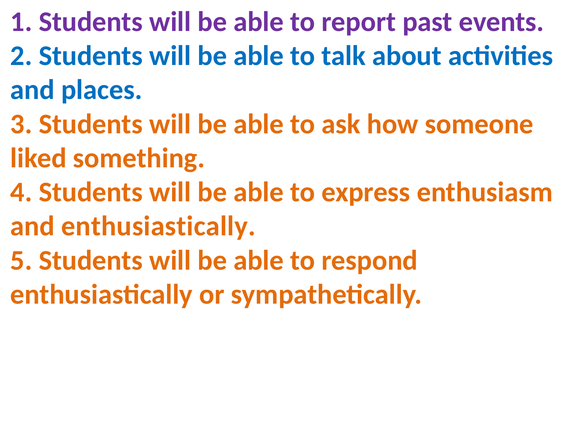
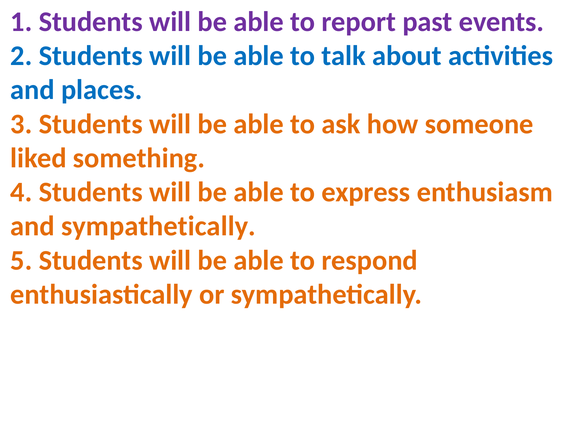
and enthusiastically: enthusiastically -> sympathetically (158, 226)
